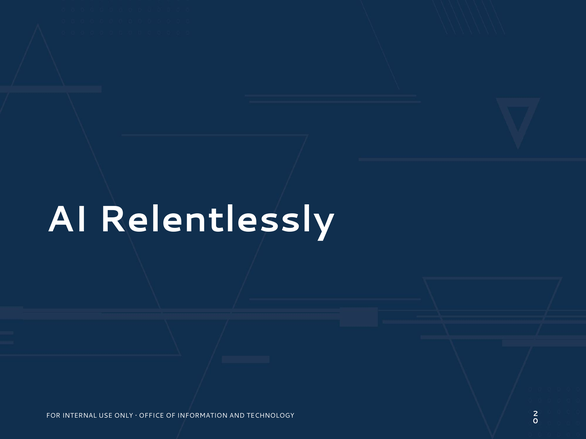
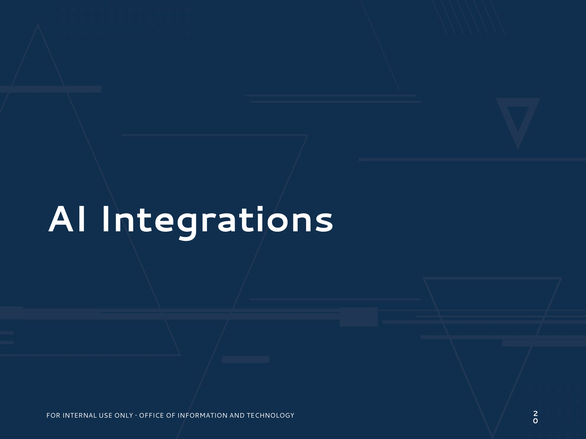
Relentlessly: Relentlessly -> Integrations (217, 220)
